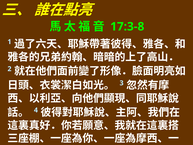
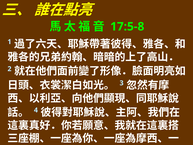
17:3-8: 17:3-8 -> 17:5-8 (127, 27)
